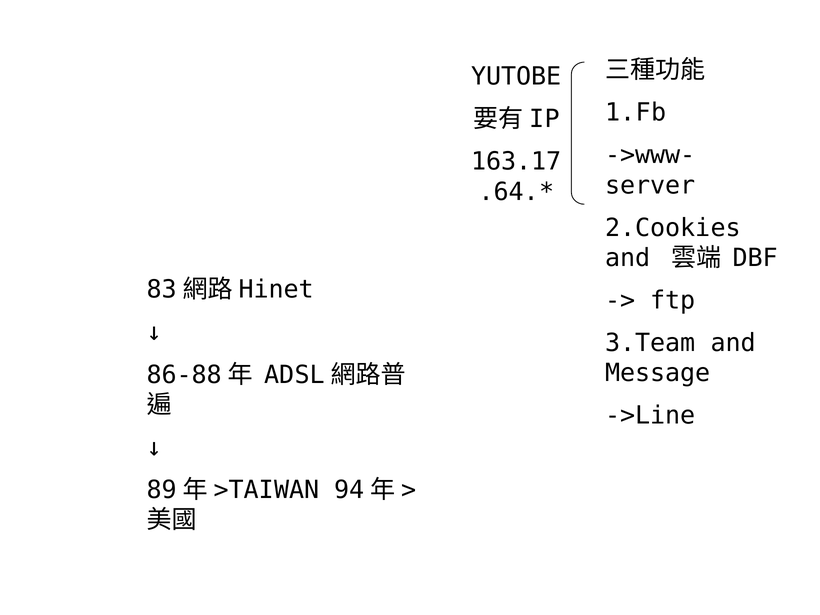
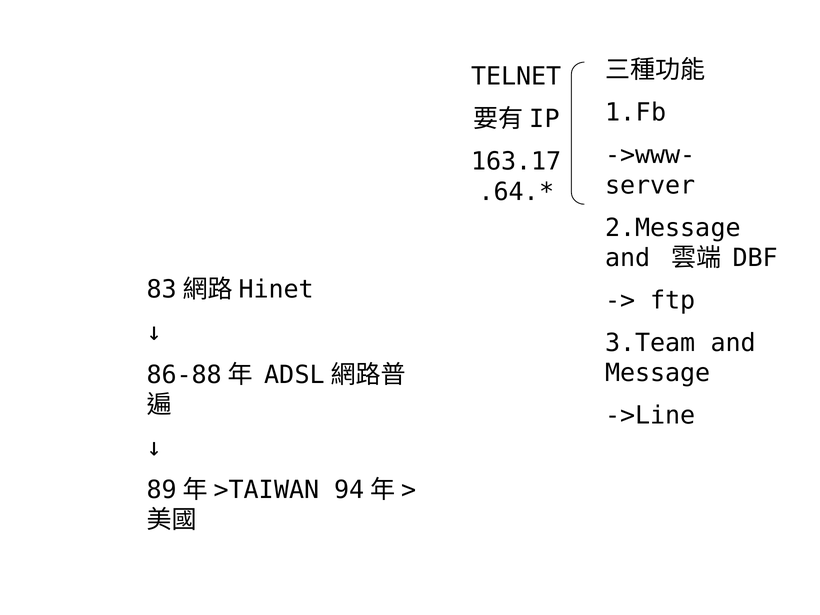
YUTOBE: YUTOBE -> TELNET (516, 77)
2.Cookies: 2.Cookies -> 2.Message (673, 228)
